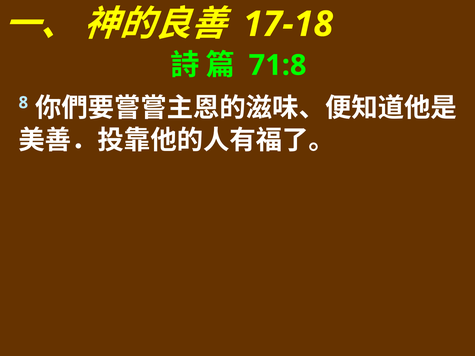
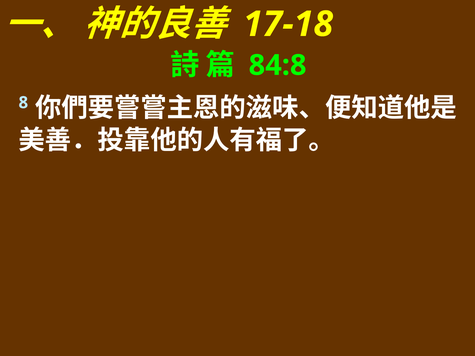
71:8: 71:8 -> 84:8 (278, 65)
